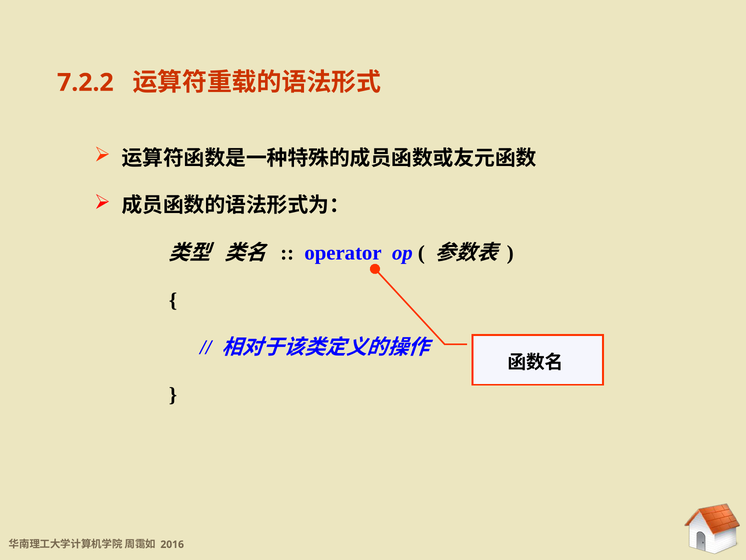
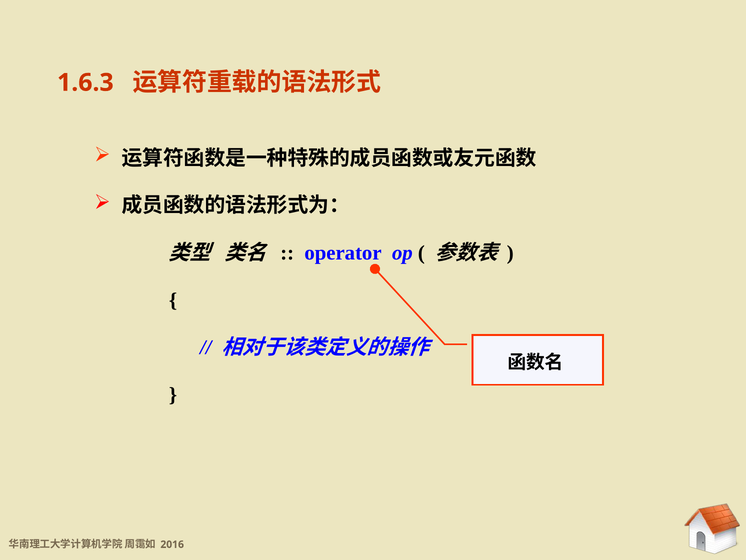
7.2.2: 7.2.2 -> 1.6.3 (85, 83)
